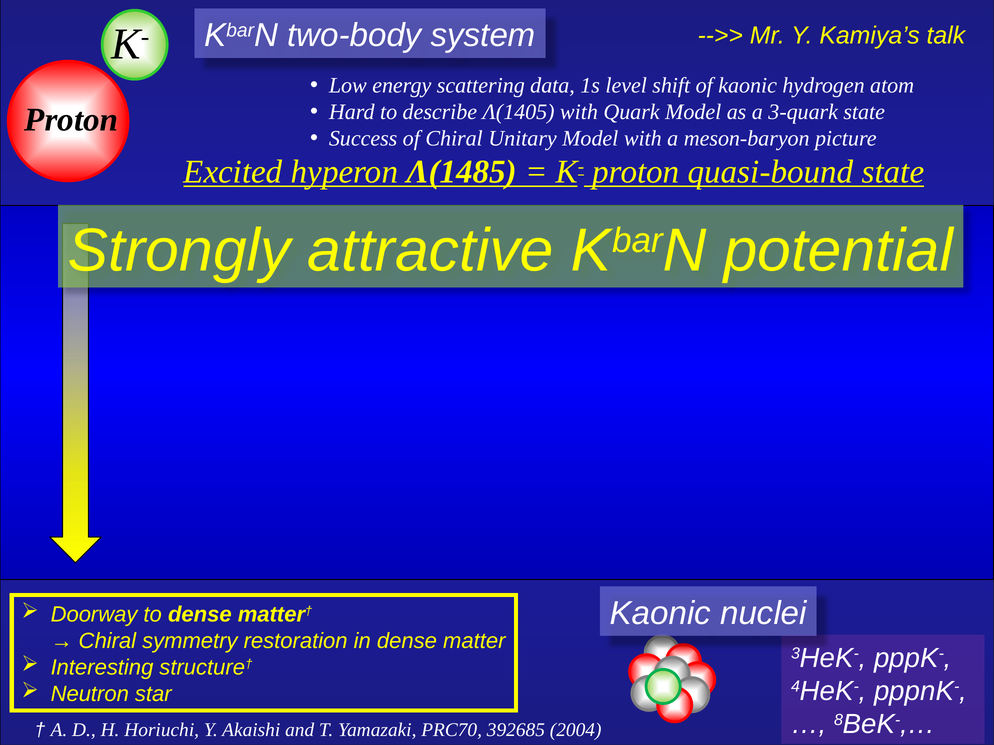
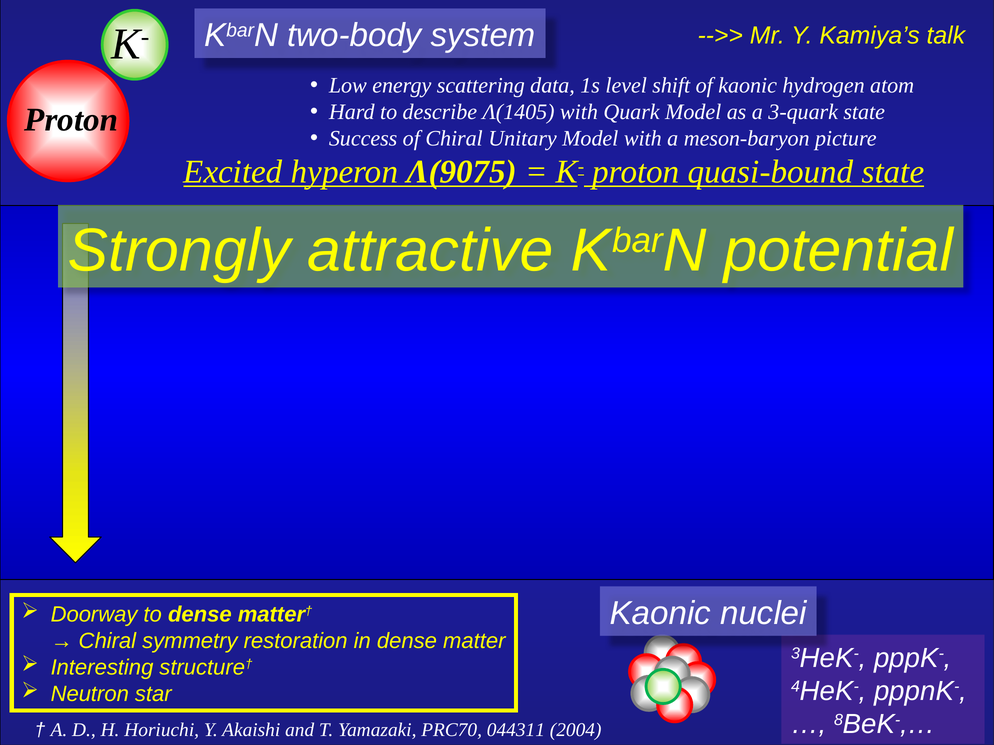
Λ(1485: Λ(1485 -> Λ(9075 (462, 172)
392685: 392685 -> 044311 (516, 730)
